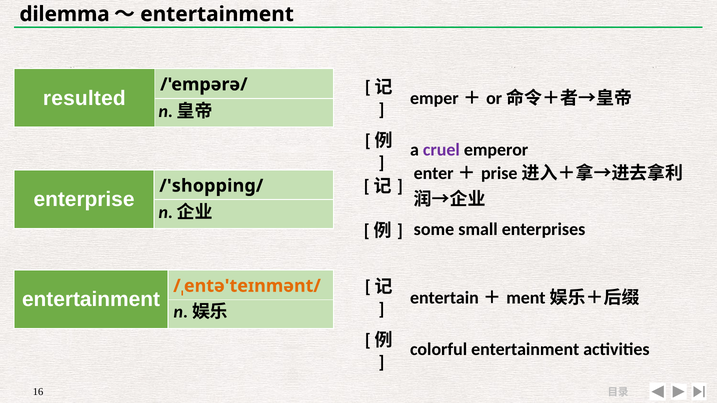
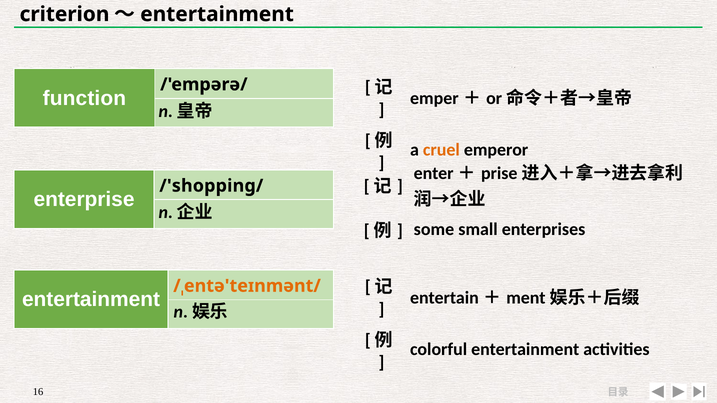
dilemma: dilemma -> criterion (64, 14)
resulted: resulted -> function (84, 98)
cruel colour: purple -> orange (441, 150)
